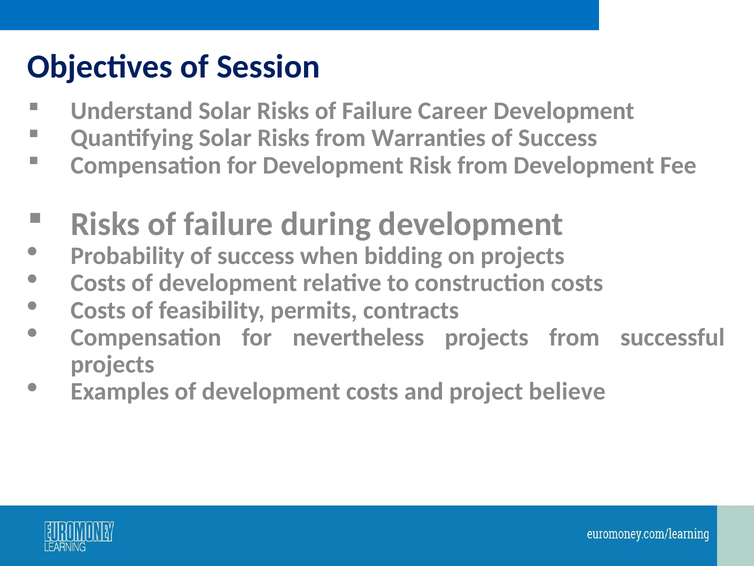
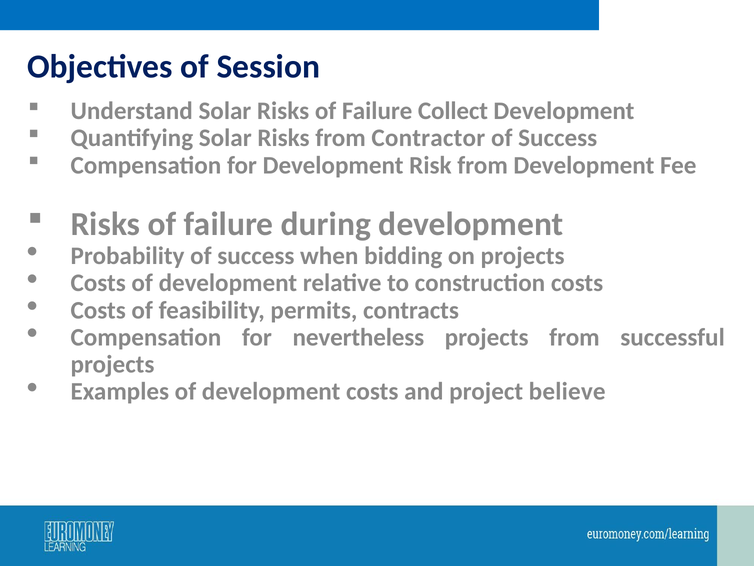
Career: Career -> Collect (453, 111)
Warranties: Warranties -> Contractor (428, 138)
